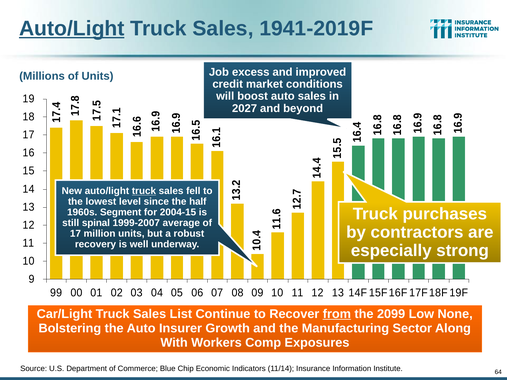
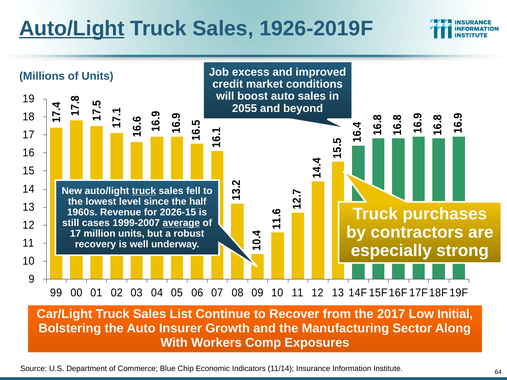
1941-2019F: 1941-2019F -> 1926-2019F (316, 29)
2027: 2027 -> 2055 (245, 108)
Segment: Segment -> Revenue (121, 212)
2004-15: 2004-15 -> 2026-15 (178, 212)
spinal: spinal -> cases (96, 223)
average underline: none -> present (181, 223)
from underline: present -> none (337, 314)
2099: 2099 -> 2017 (391, 314)
None: None -> Initial (455, 314)
